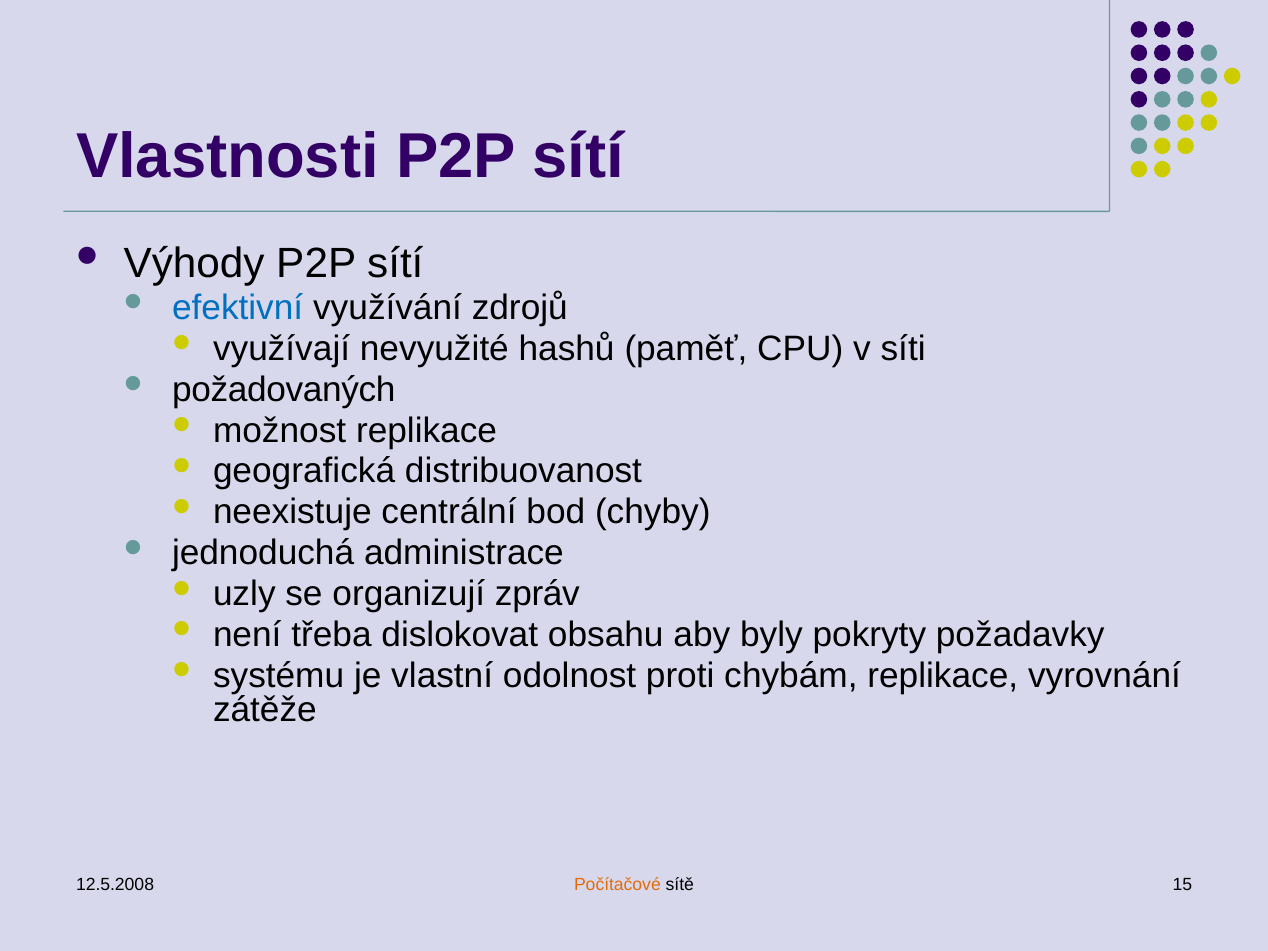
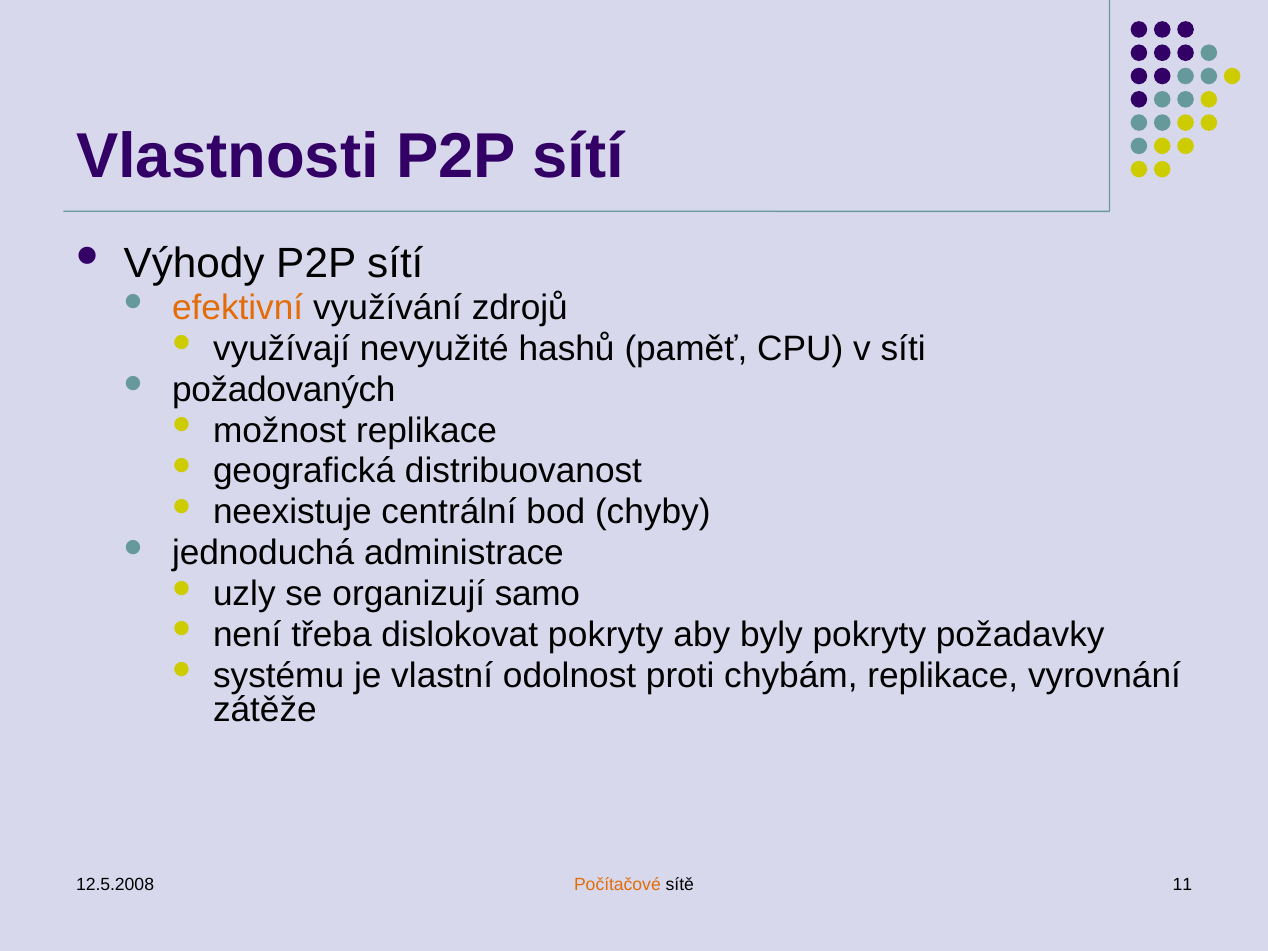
efektivní colour: blue -> orange (238, 308)
zpráv: zpráv -> samo (537, 594)
dislokovat obsahu: obsahu -> pokryty (606, 635)
15: 15 -> 11 (1182, 885)
